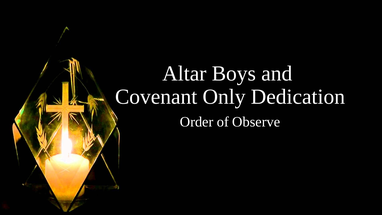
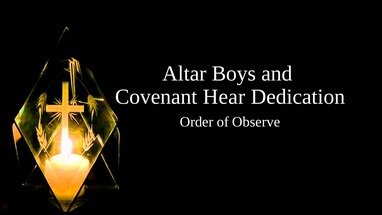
Only: Only -> Hear (224, 97)
